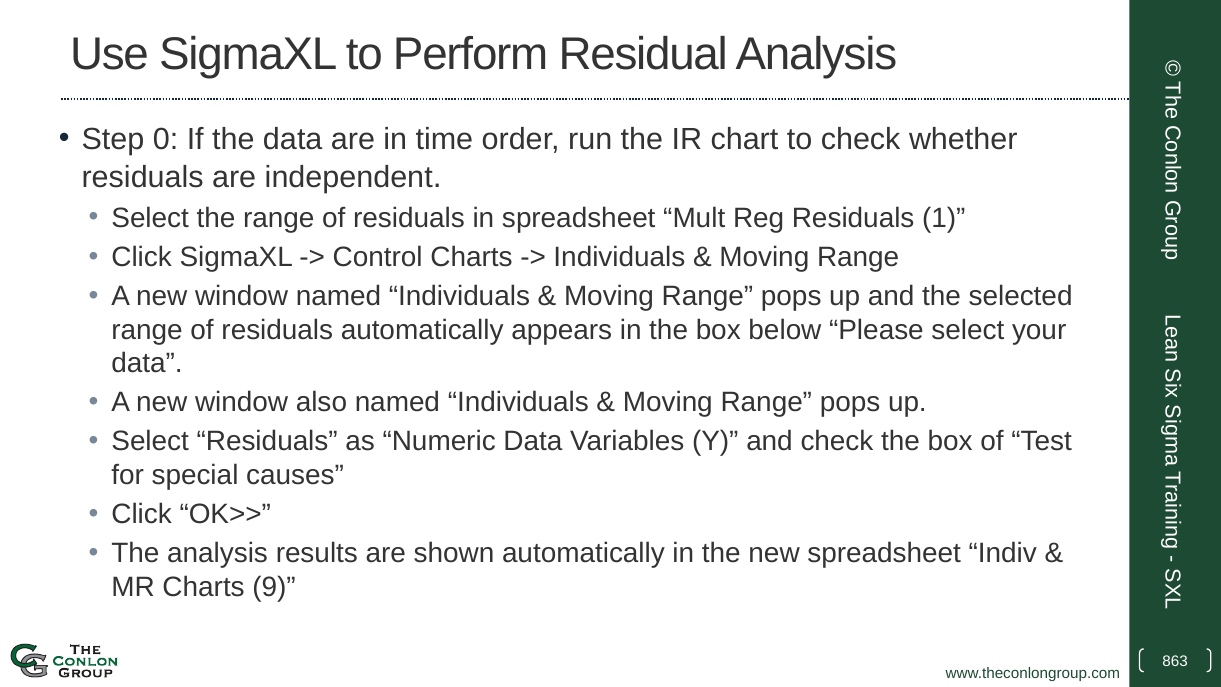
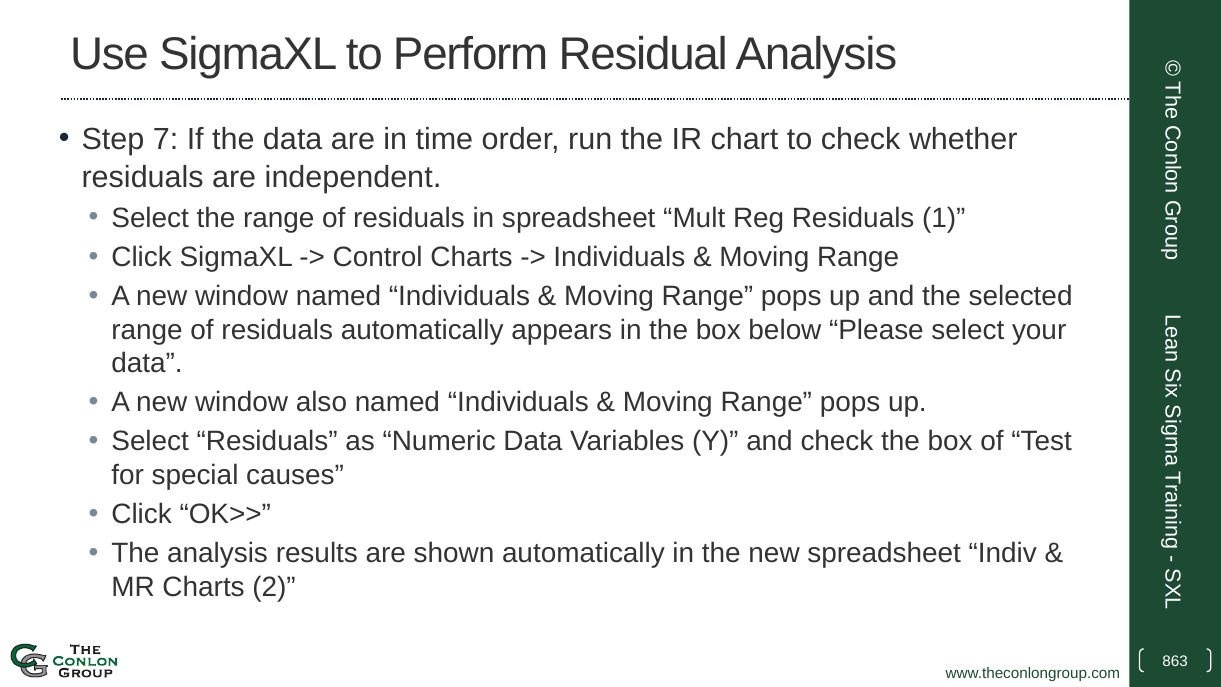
0: 0 -> 7 (166, 140)
9: 9 -> 2 (274, 587)
